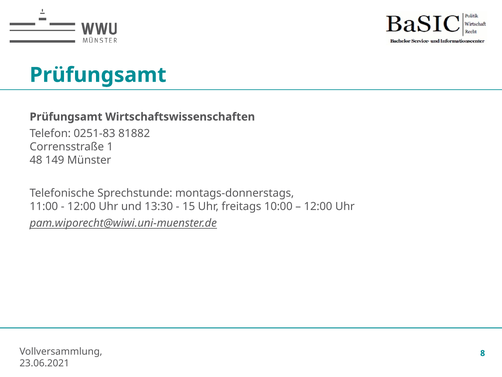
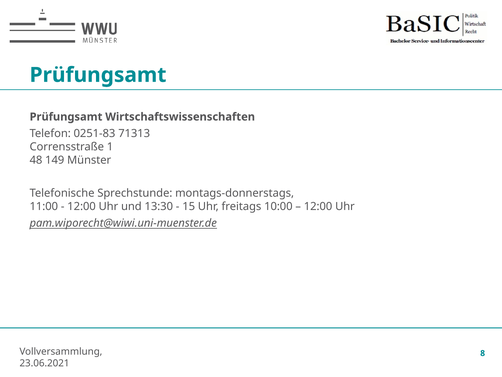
81882: 81882 -> 71313 (134, 133)
